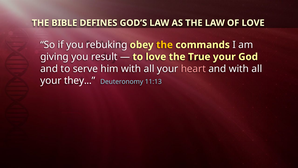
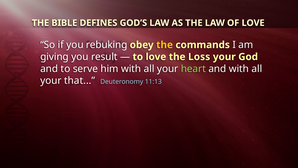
True: True -> Loss (199, 57)
heart colour: pink -> light green (193, 69)
they: they -> that (80, 81)
